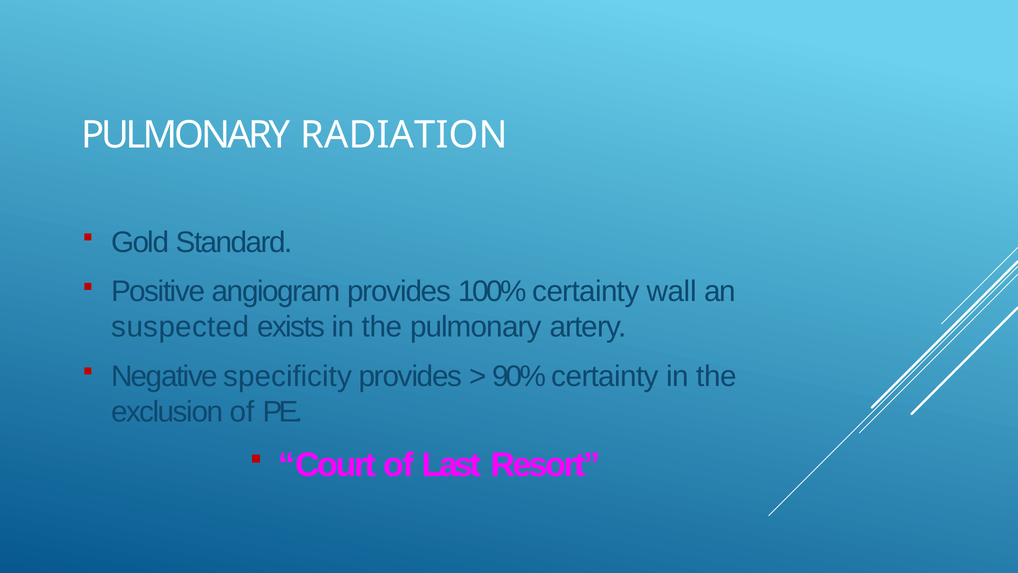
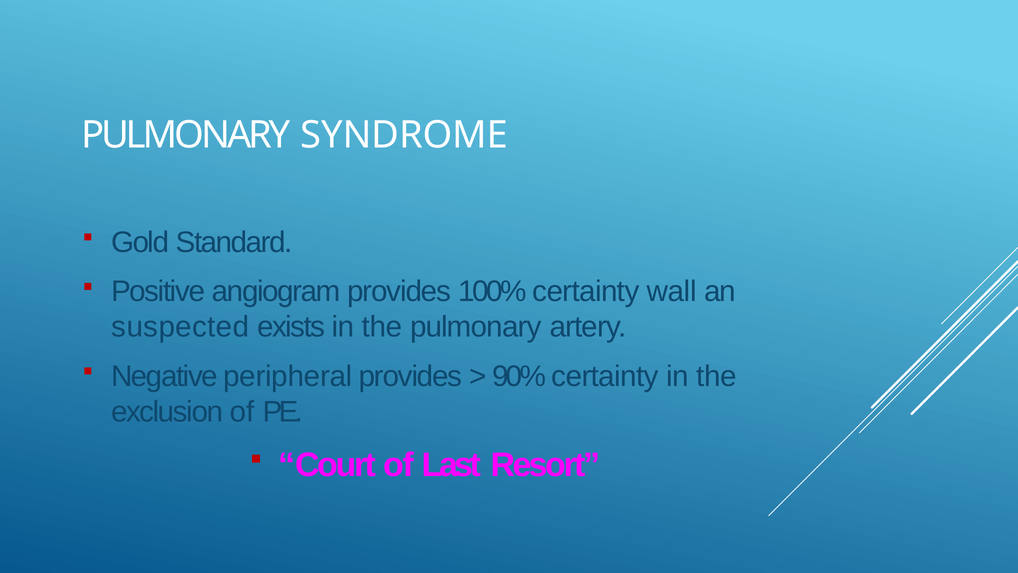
RADIATION: RADIATION -> SYNDROME (404, 135)
specificity: specificity -> peripheral (288, 376)
